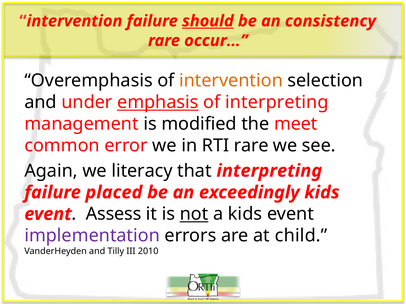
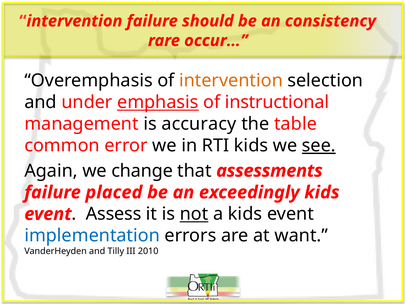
should underline: present -> none (208, 21)
of interpreting: interpreting -> instructional (277, 102)
modified: modified -> accuracy (199, 124)
meet: meet -> table (295, 124)
RTI rare: rare -> kids (251, 146)
see underline: none -> present (319, 146)
literacy: literacy -> change (142, 171)
that interpreting: interpreting -> assessments (269, 171)
implementation colour: purple -> blue (92, 236)
child: child -> want (301, 236)
